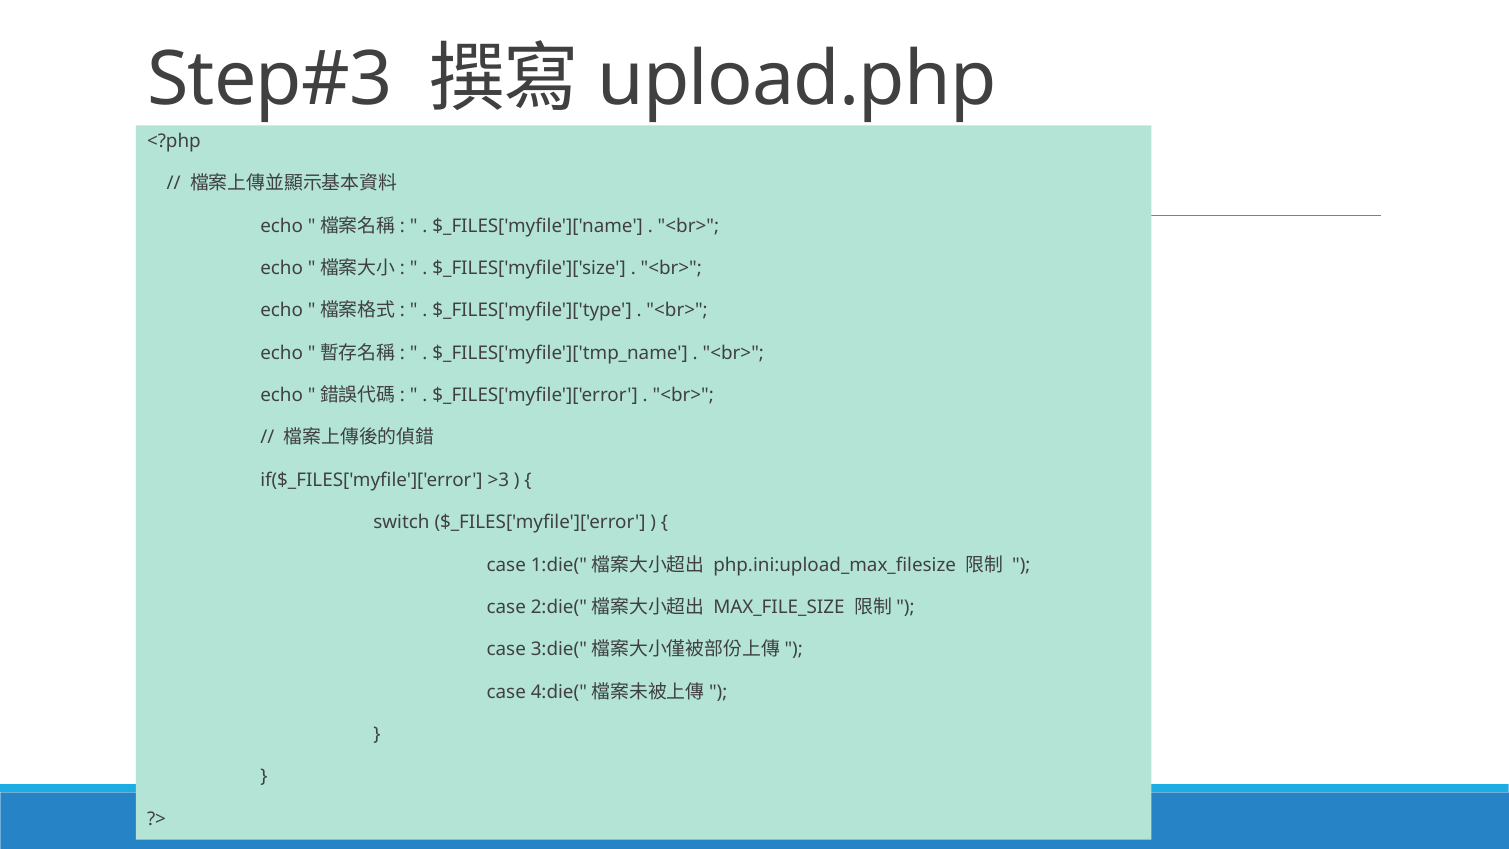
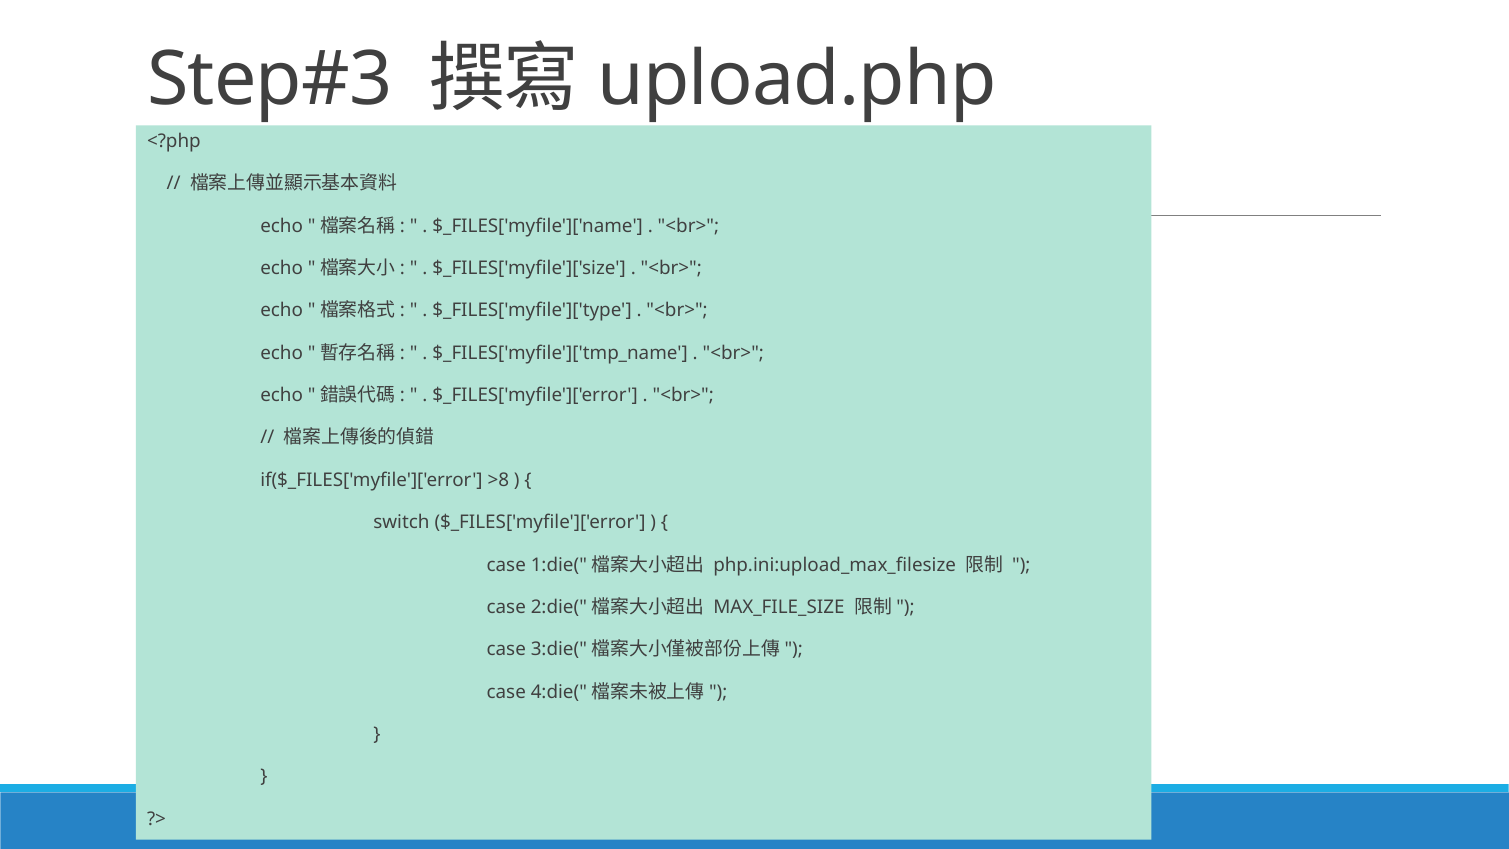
>3: >3 -> >8 (498, 480)
